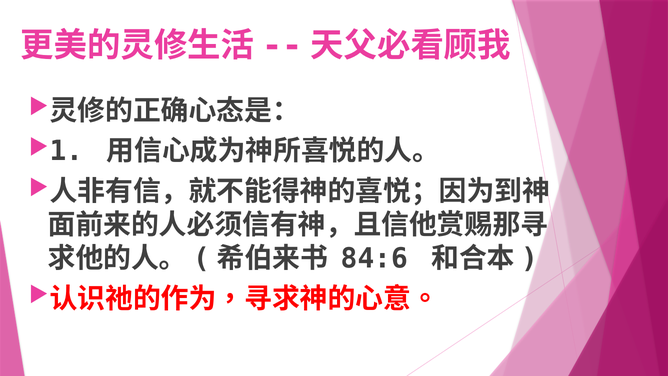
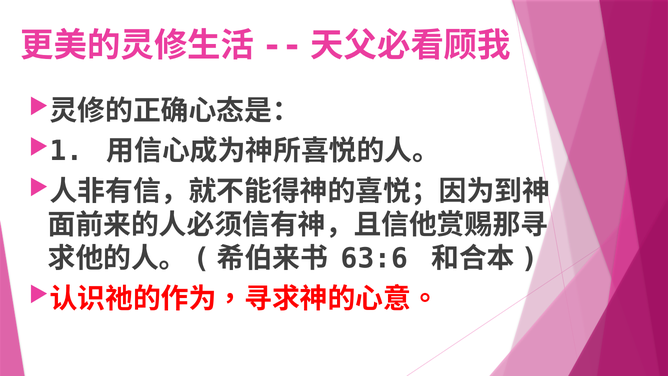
84:6: 84:6 -> 63:6 (374, 258)
